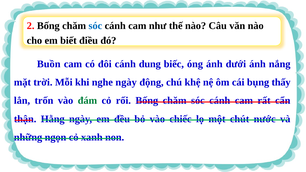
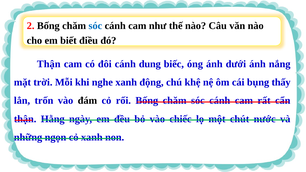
Buồn: Buồn -> Thận (49, 64)
nghe ngày: ngày -> xanh (126, 82)
đám colour: green -> black (87, 101)
